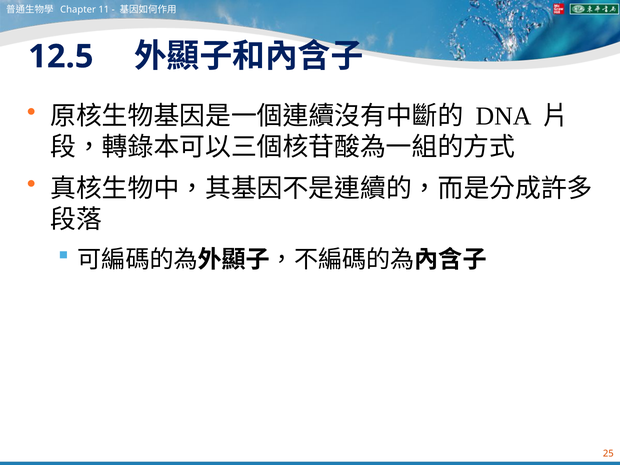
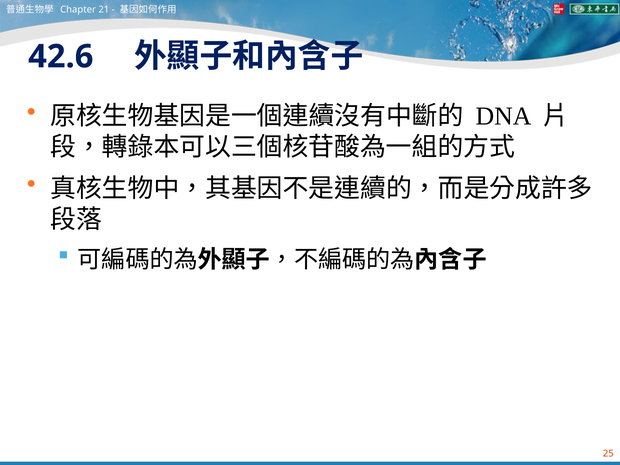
11: 11 -> 21 (104, 9)
12.5: 12.5 -> 42.6 (61, 57)
